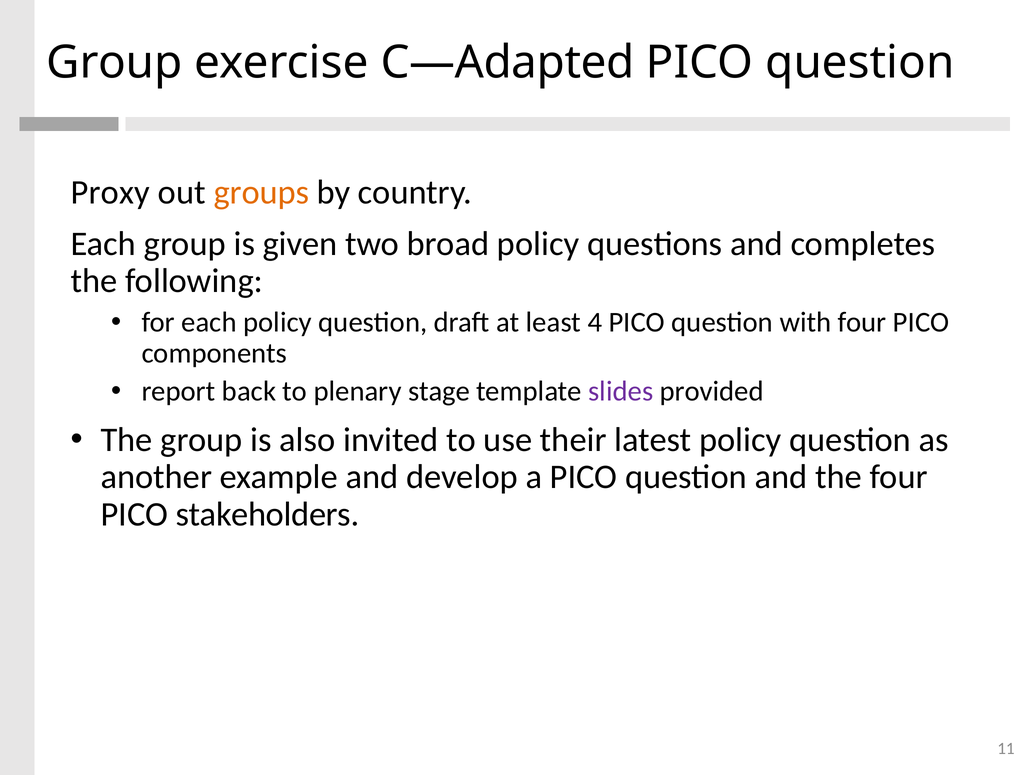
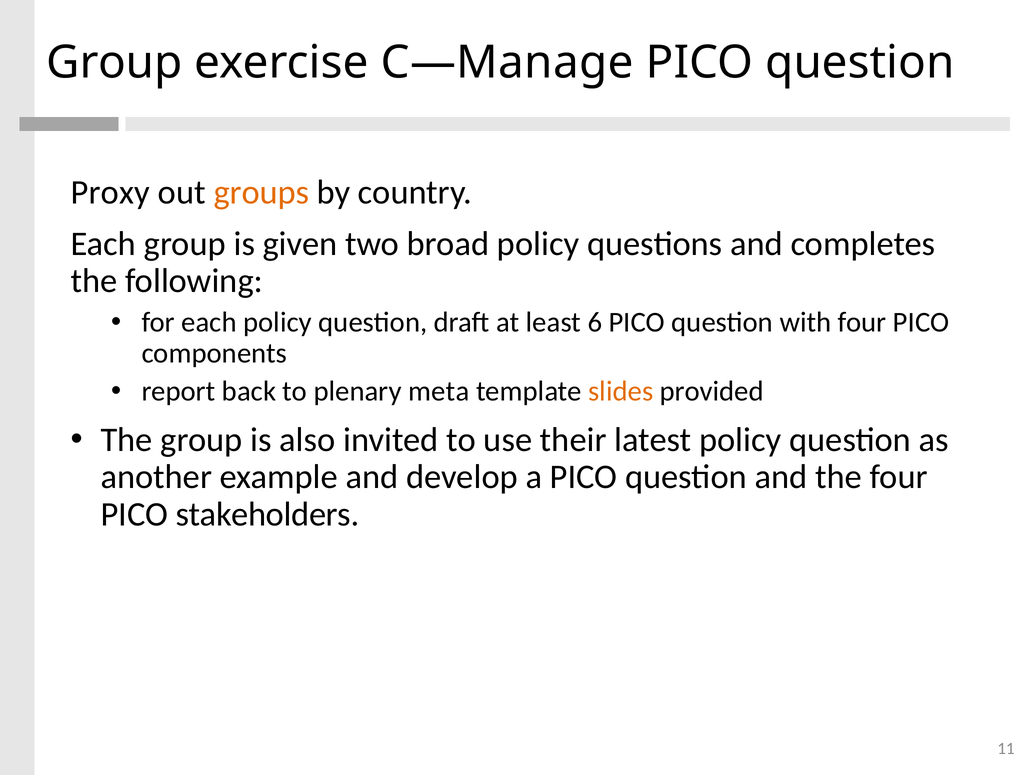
C—Adapted: C—Adapted -> C—Manage (507, 63)
4: 4 -> 6 (595, 322)
stage: stage -> meta (439, 392)
slides colour: purple -> orange (621, 392)
